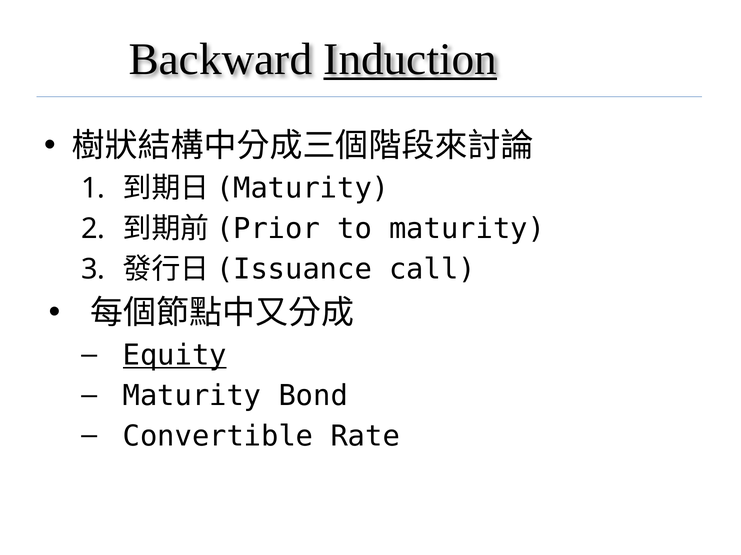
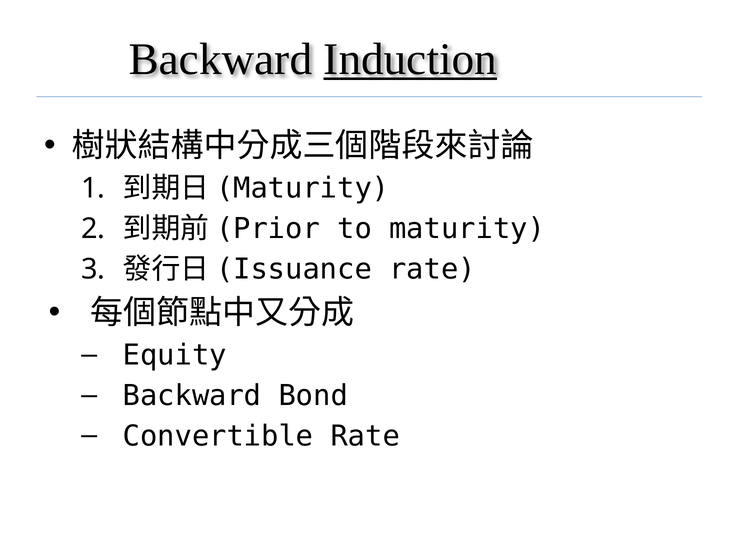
call: call -> rate (432, 269)
Equity underline: present -> none (175, 356)
Maturity: Maturity -> Backward (192, 396)
